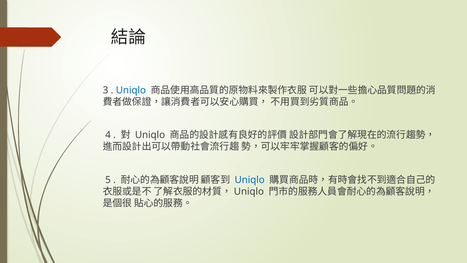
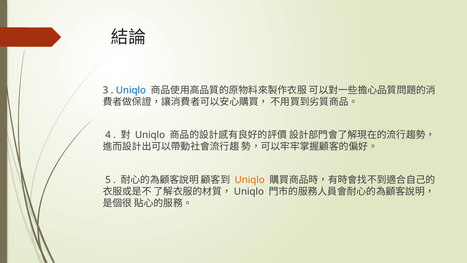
Uniqlo colour: blue -> orange (250, 180)
